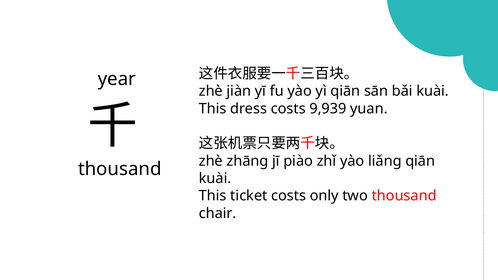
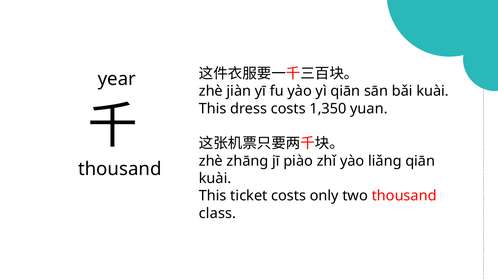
9,939: 9,939 -> 1,350 (328, 109)
chair: chair -> class (218, 213)
